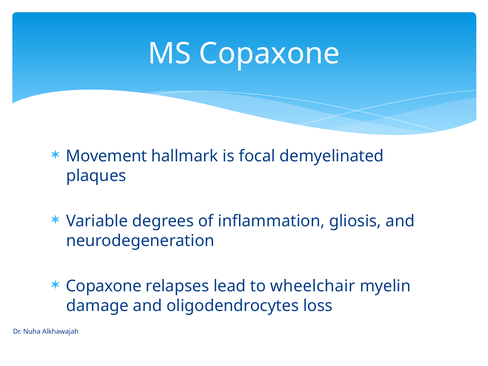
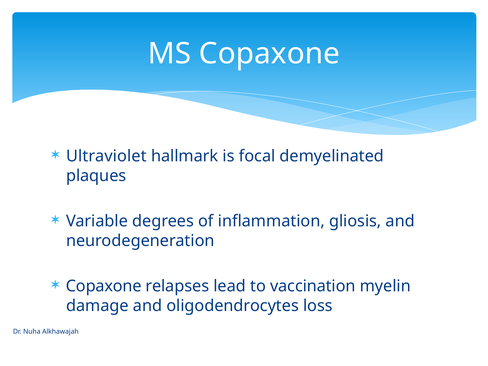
Movement: Movement -> Ultraviolet (106, 156)
wheelchair: wheelchair -> vaccination (313, 286)
